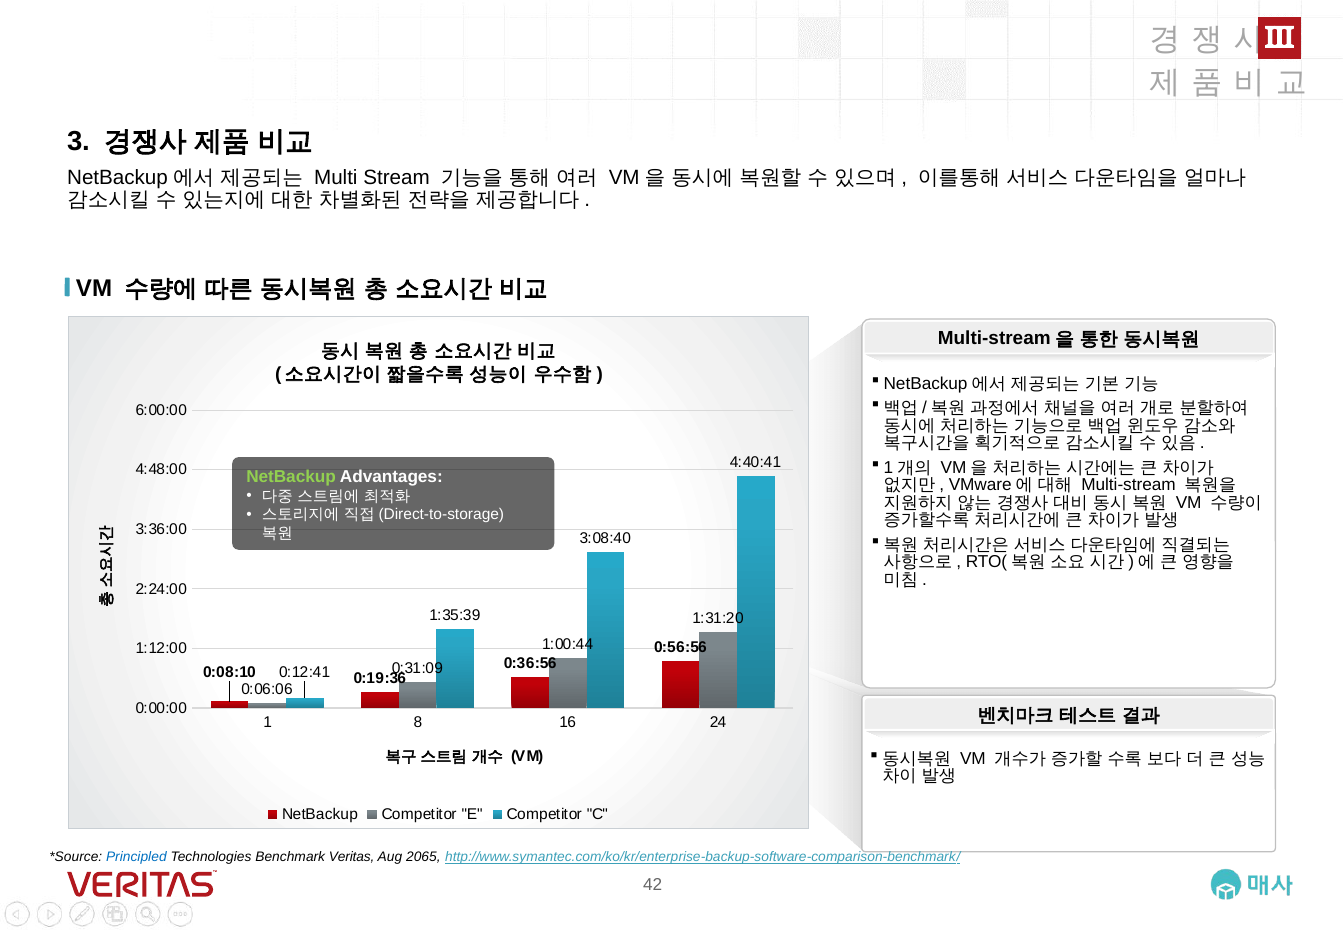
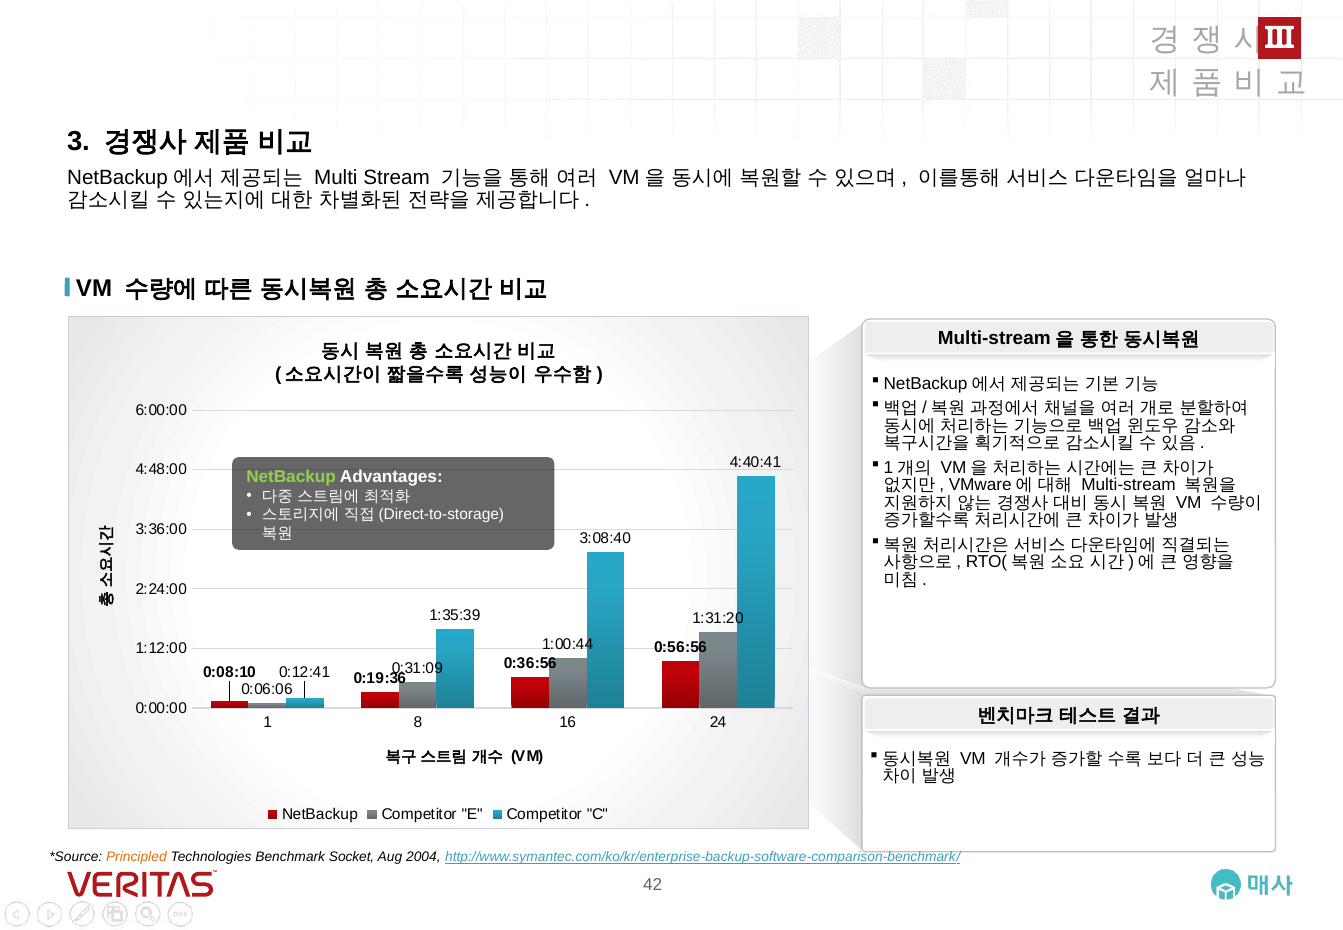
Principled colour: blue -> orange (136, 857)
Veritas: Veritas -> Socket (352, 857)
2065: 2065 -> 2004 (423, 857)
